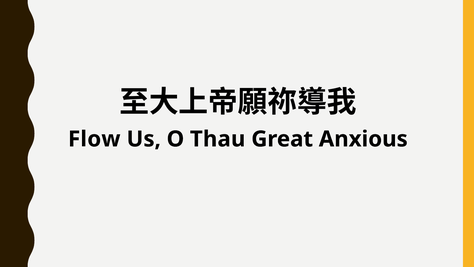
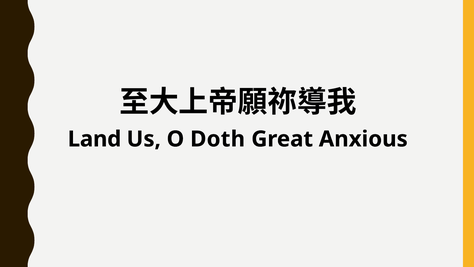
Flow: Flow -> Land (94, 139)
Thau: Thau -> Doth (218, 139)
